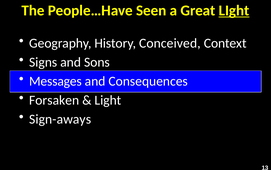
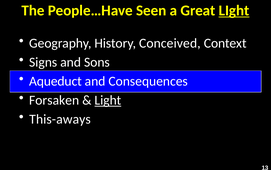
Messages: Messages -> Aqueduct (55, 81)
Light underline: none -> present (108, 100)
Sign-aways: Sign-aways -> This-aways (60, 119)
